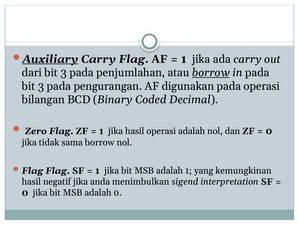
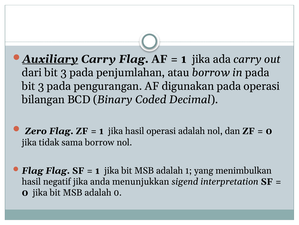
borrow underline: present -> none (211, 72)
kemungkinan: kemungkinan -> menimbulkan (244, 170)
menimbulkan: menimbulkan -> menunjukkan (141, 181)
